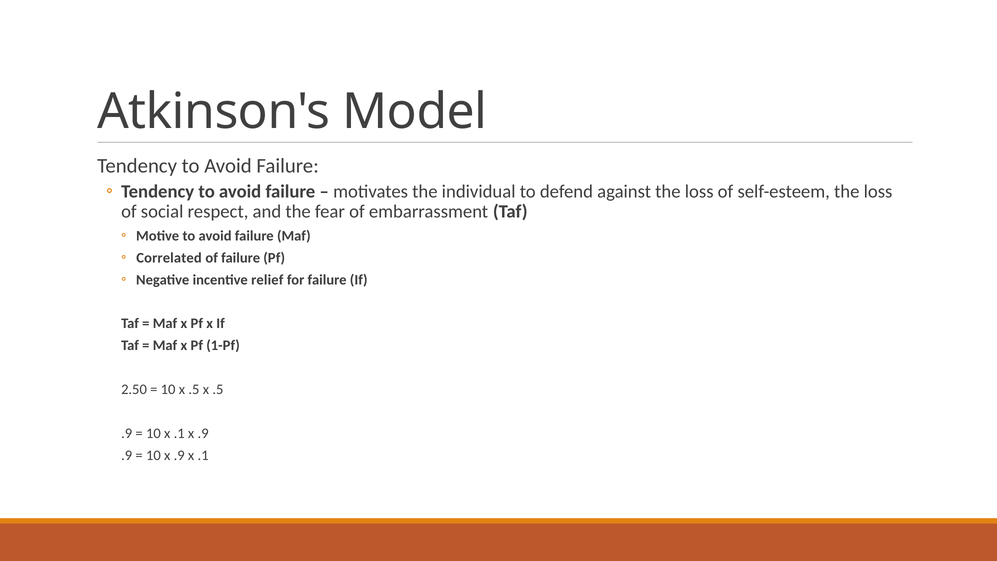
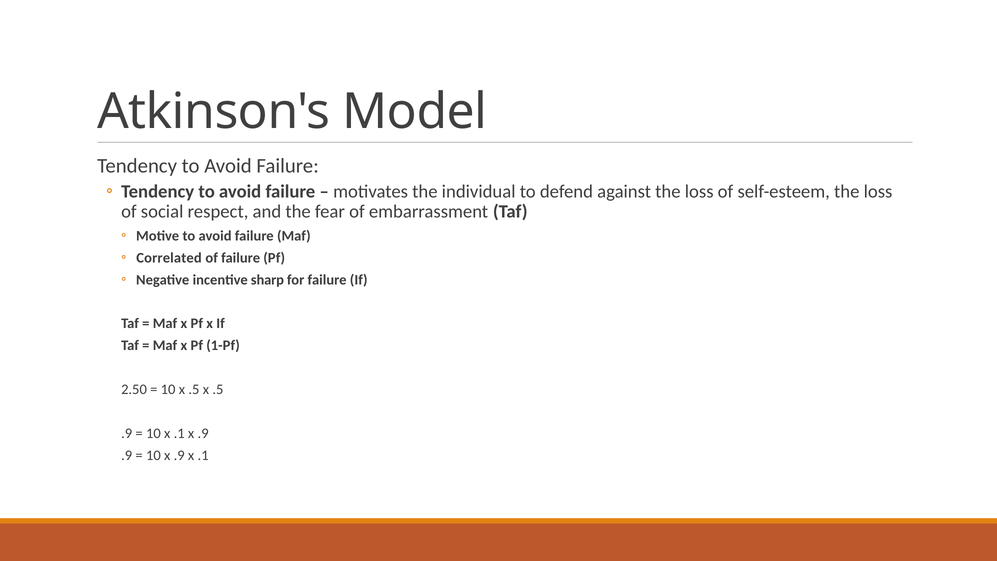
relief: relief -> sharp (267, 280)
